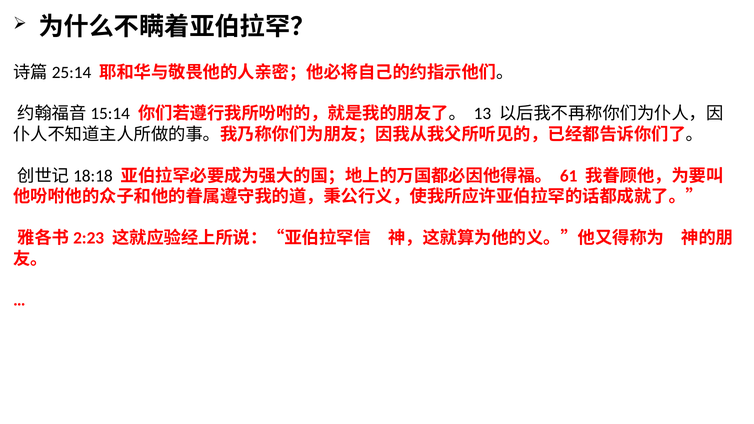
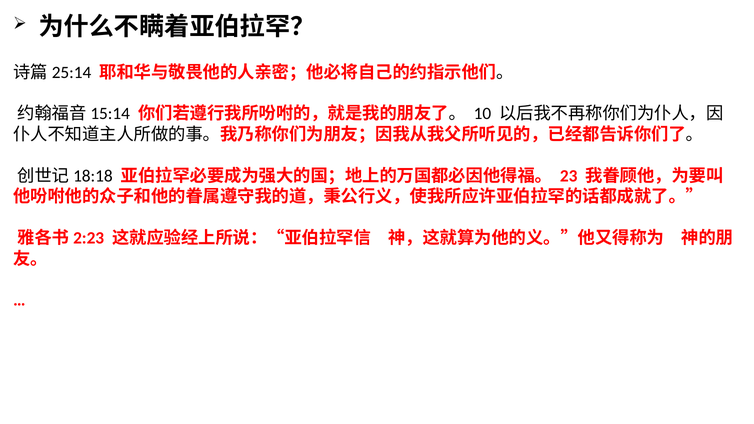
13: 13 -> 10 (482, 114)
61: 61 -> 23 (569, 176)
